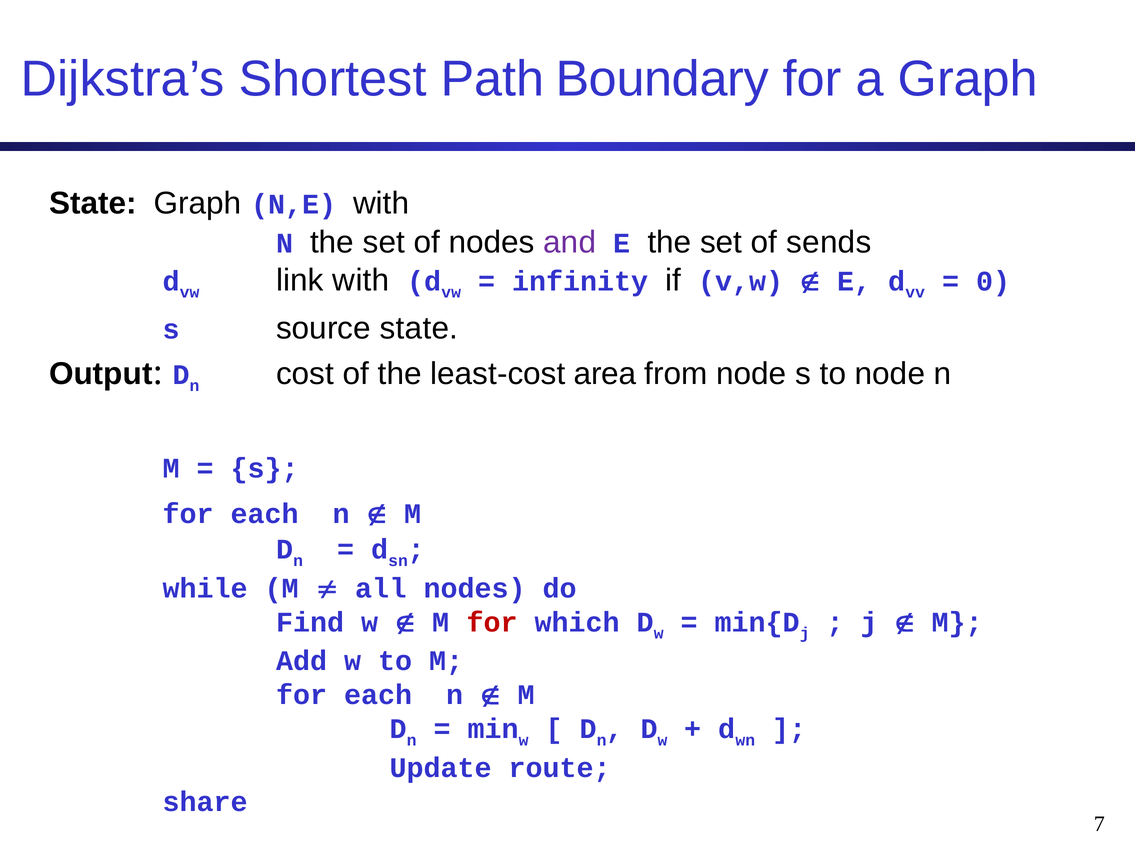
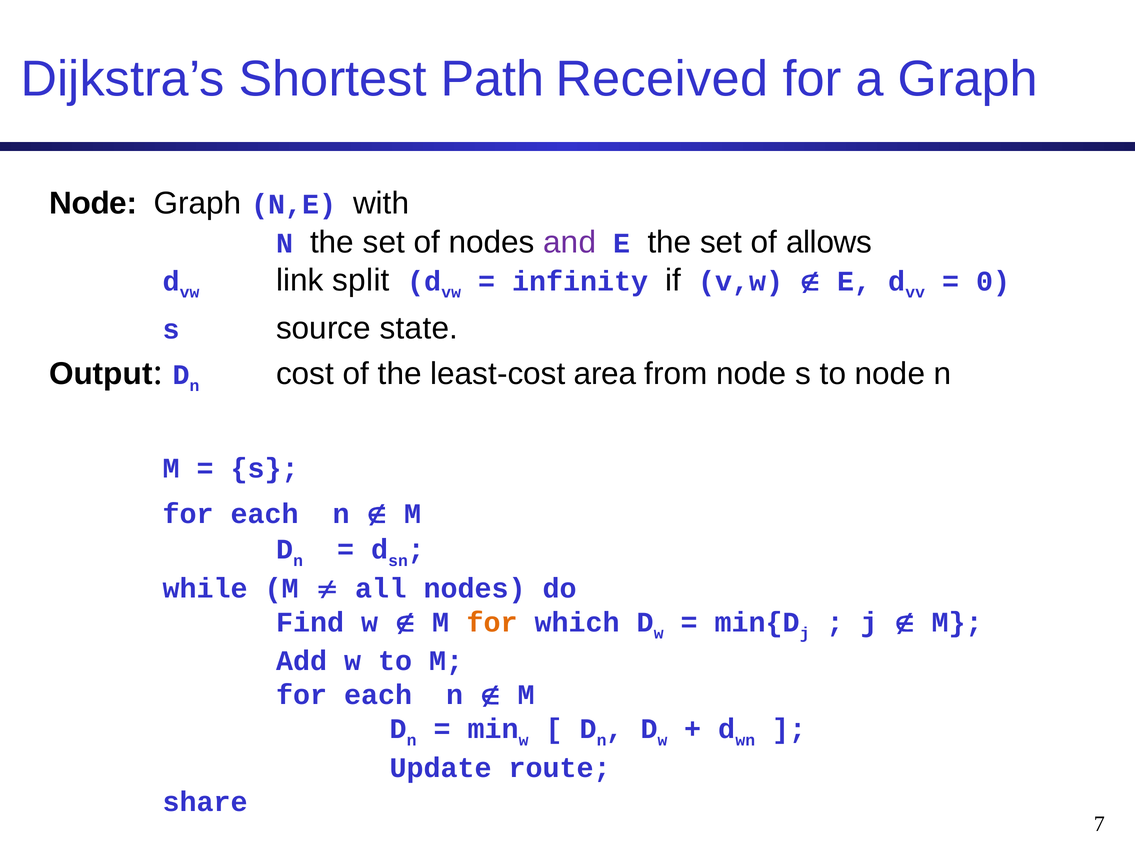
Boundary: Boundary -> Received (662, 79)
State: State -> Node (93, 203)
sends: sends -> allows (829, 242)
link with: with -> split (361, 280)
for colour: red -> orange (492, 623)
